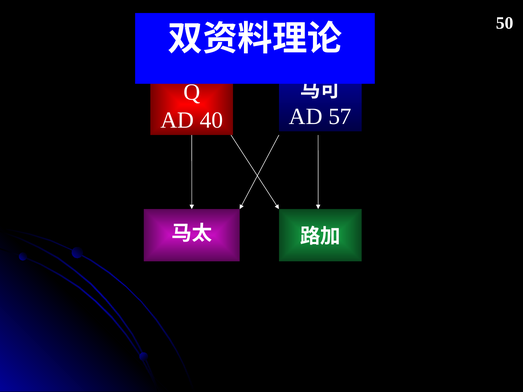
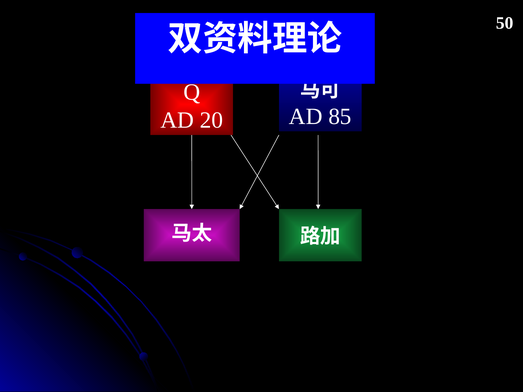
57: 57 -> 85 (340, 117)
40: 40 -> 20 (211, 120)
